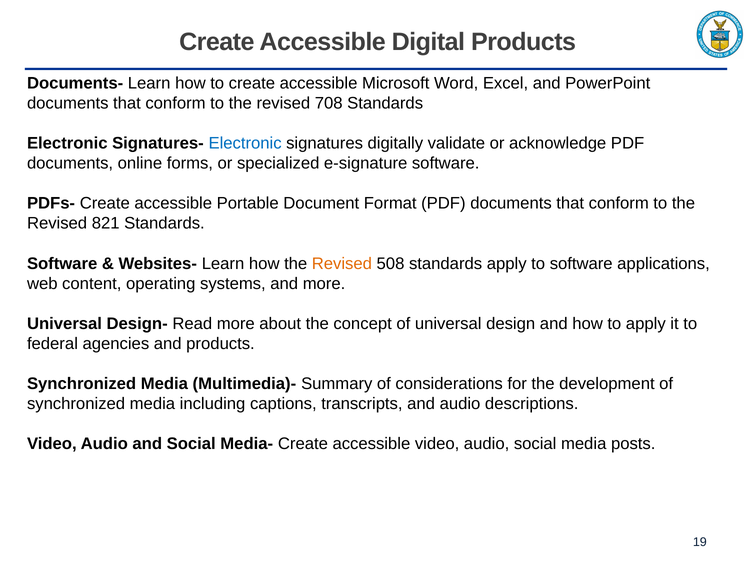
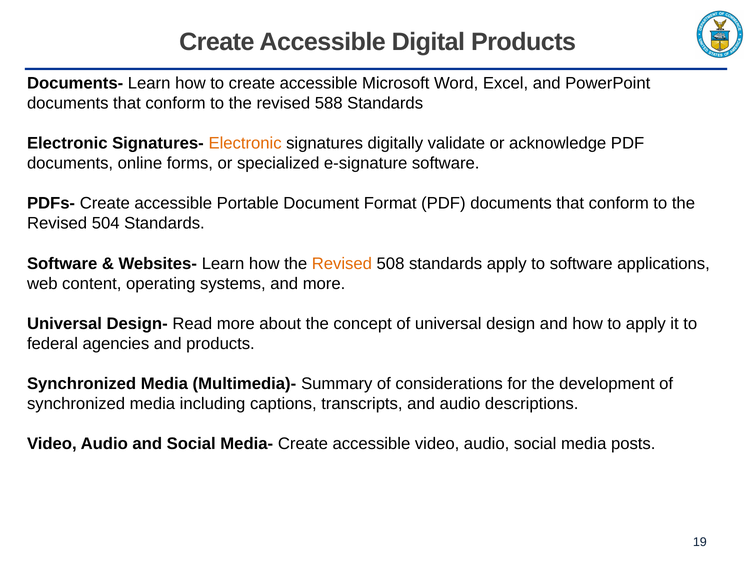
708: 708 -> 588 (329, 103)
Electronic colour: blue -> orange (245, 143)
821: 821 -> 504 (106, 223)
